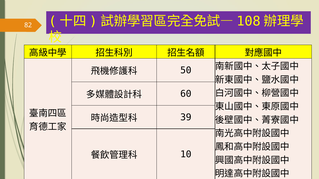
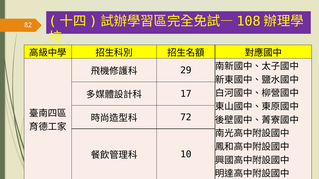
50: 50 -> 29 (186, 71)
60: 60 -> 17 (186, 94)
39: 39 -> 72 (186, 118)
